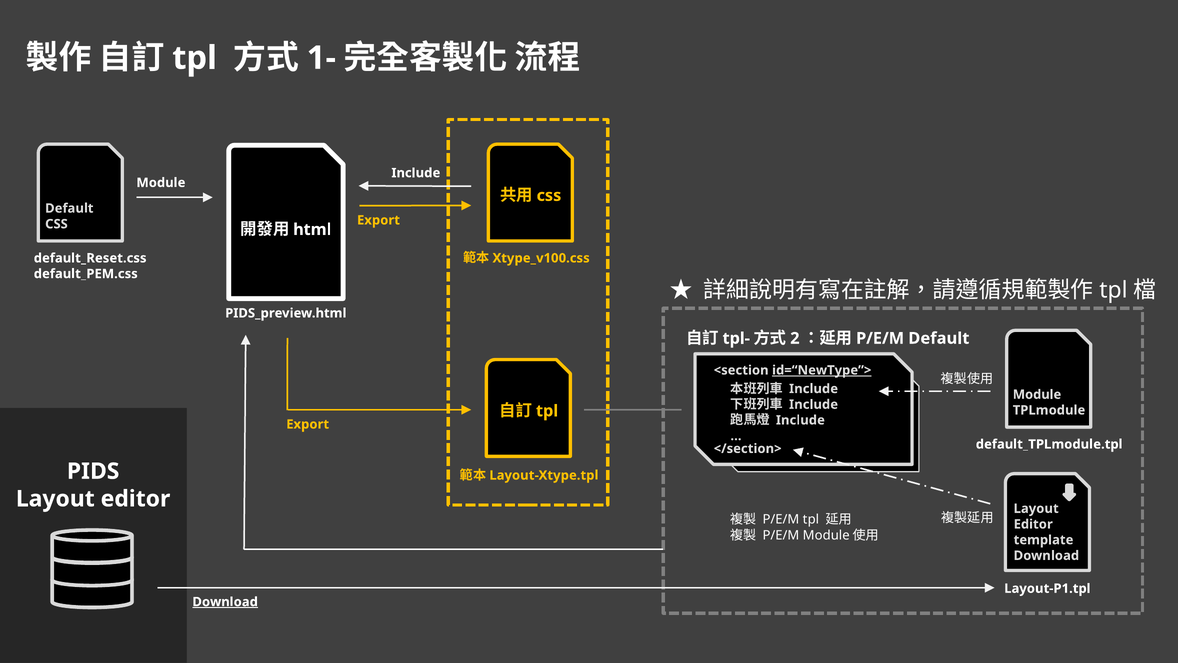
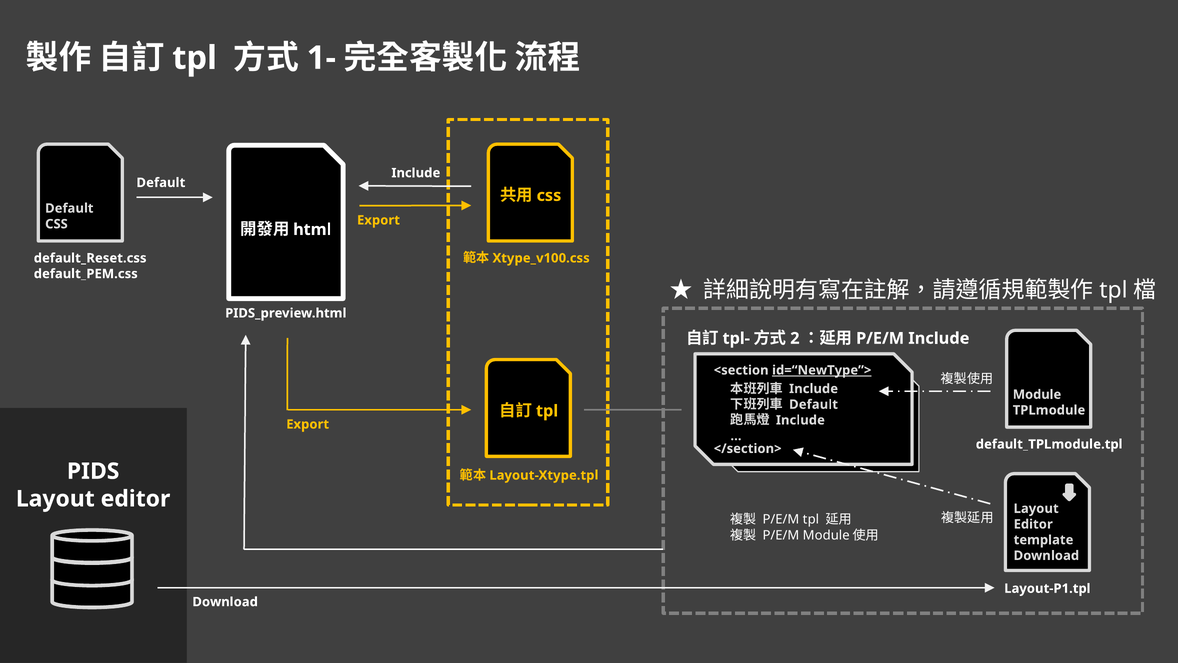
Module: Module -> Default (161, 183)
P/E/M Default: Default -> Include (939, 338)
Include: Include -> Default (814, 404)
Download underline: present -> none (225, 602)
